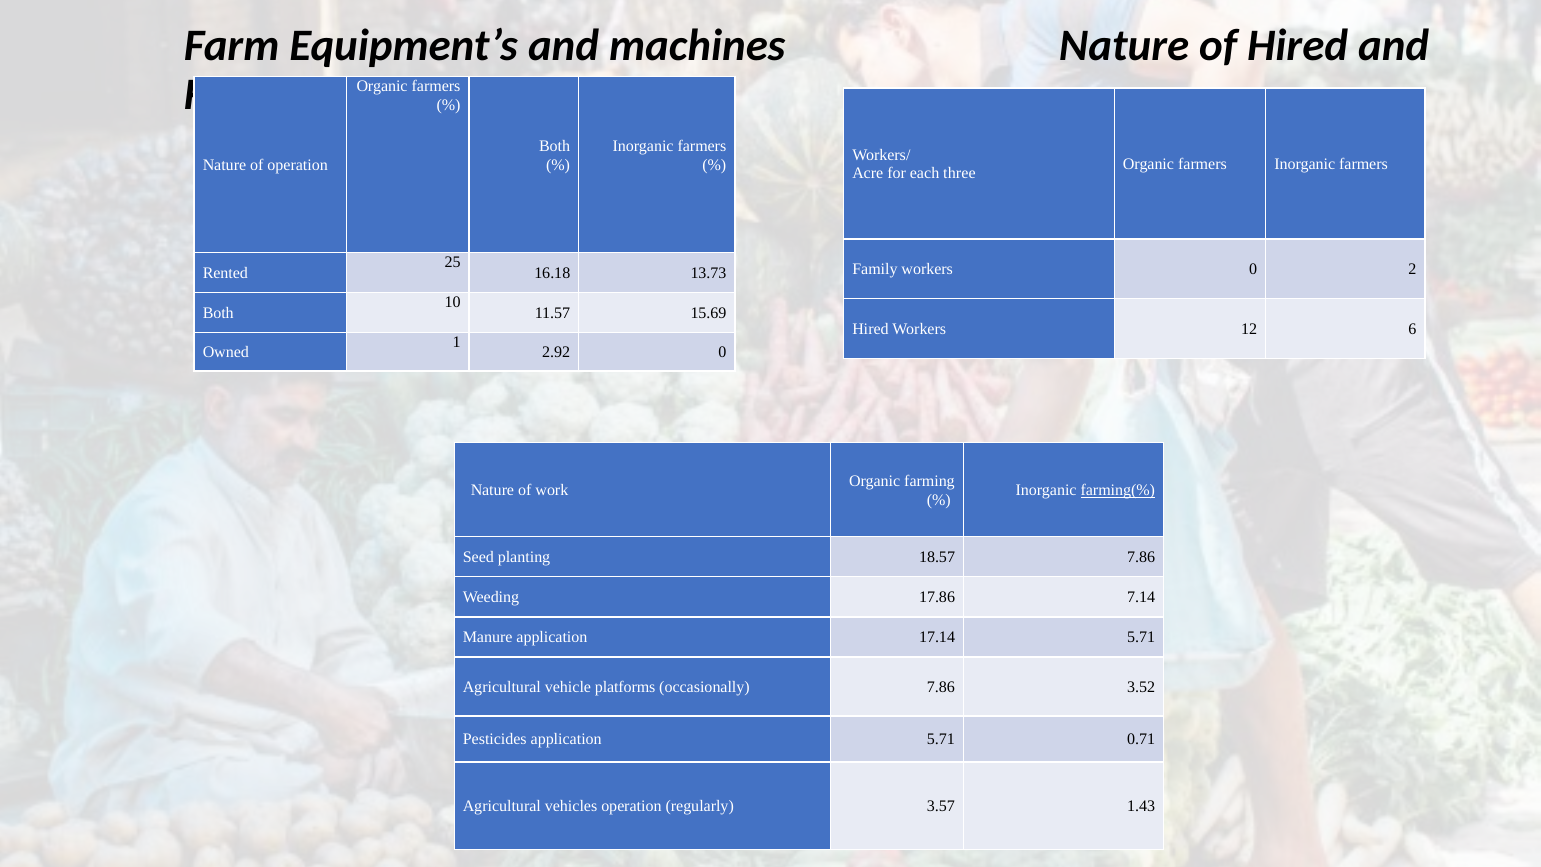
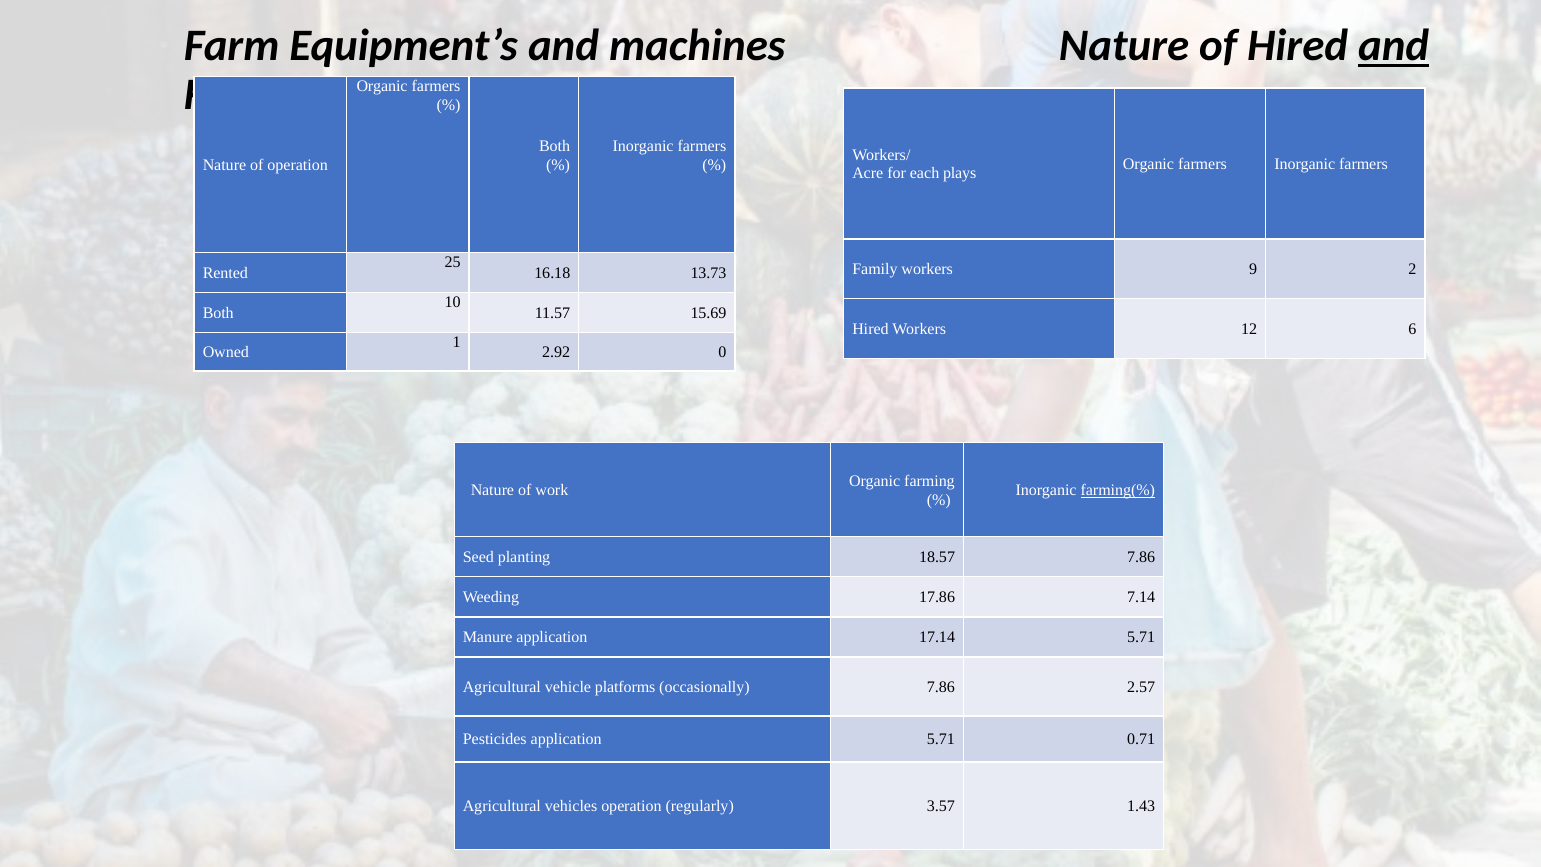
and underline: none -> present (1394, 46)
three: three -> plays (960, 174)
workers 0: 0 -> 9 (1253, 270)
3.52: 3.52 -> 2.57 (1141, 687)
